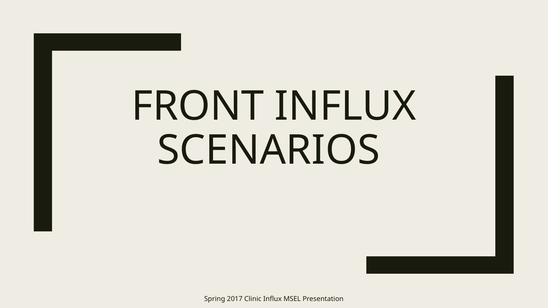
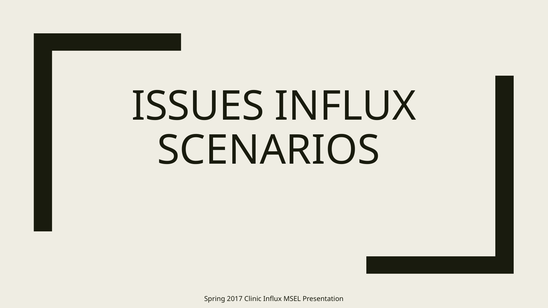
FRONT: FRONT -> ISSUES (198, 106)
